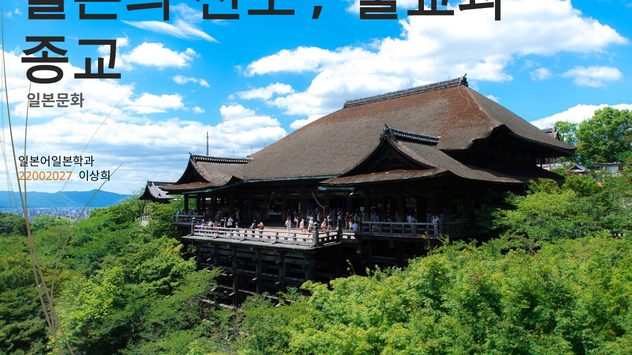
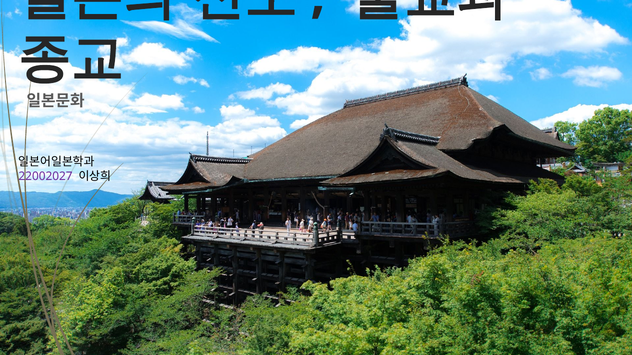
22002027 colour: orange -> purple (46, 176)
